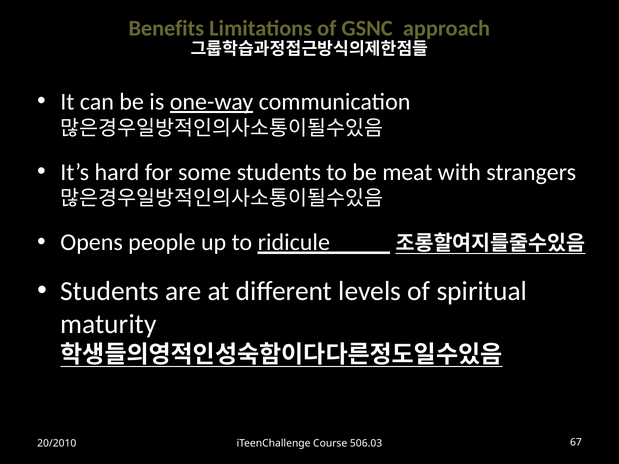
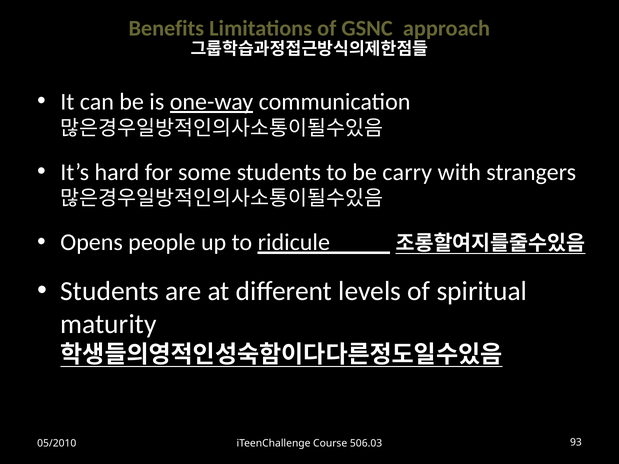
meat: meat -> carry (407, 172)
20/2010: 20/2010 -> 05/2010 (57, 443)
67: 67 -> 93 (576, 443)
